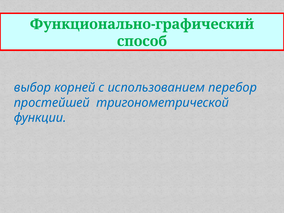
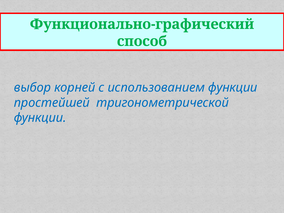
использованием перебор: перебор -> функции (233, 88)
